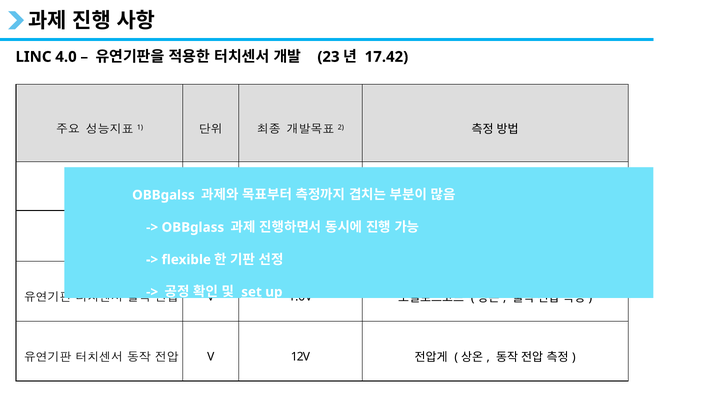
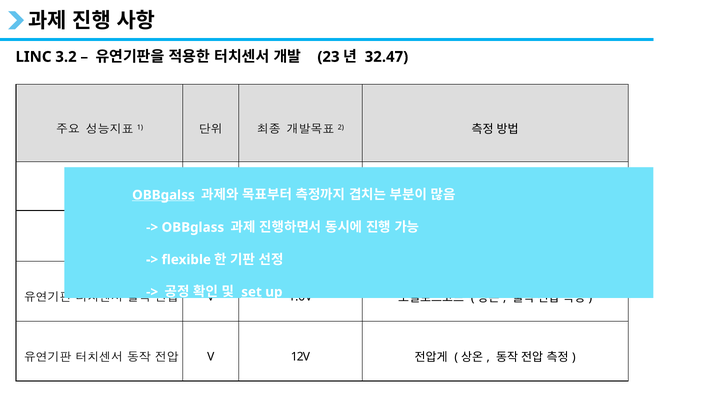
4.0: 4.0 -> 3.2 (66, 57)
17.42: 17.42 -> 32.47 (386, 57)
OBBgalss underline: none -> present (163, 195)
